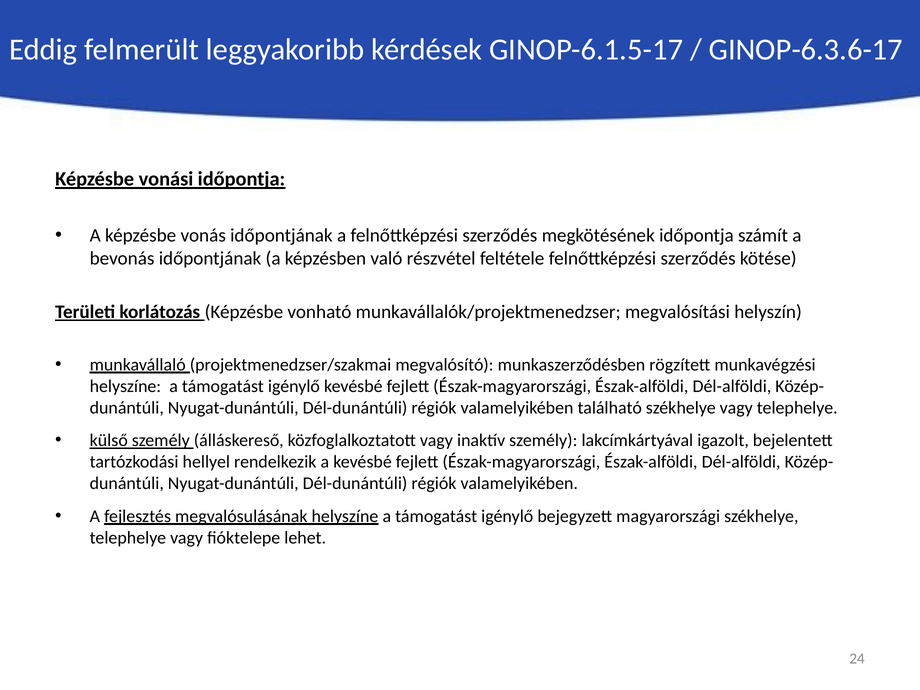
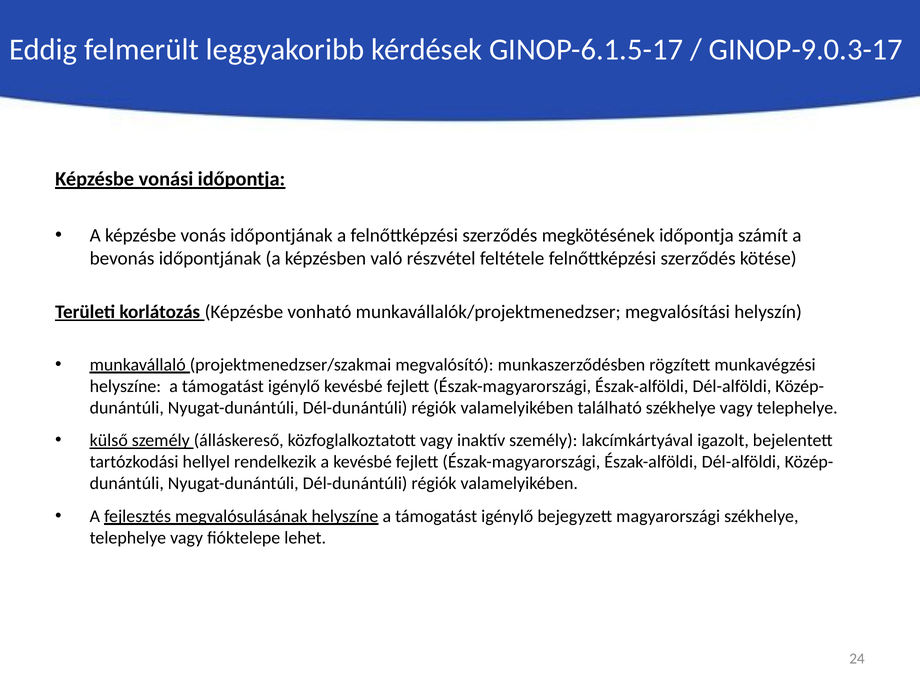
GINOP-6.3.6-17: GINOP-6.3.6-17 -> GINOP-9.0.3-17 (806, 50)
